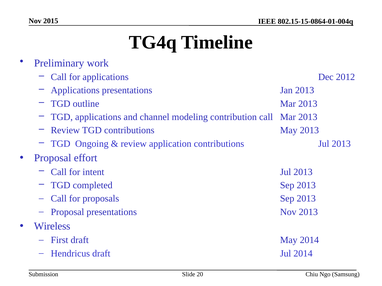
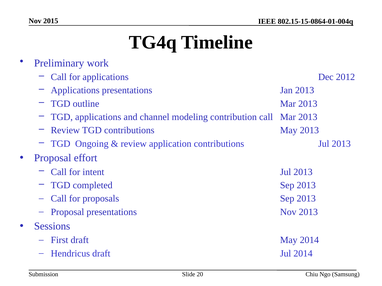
Wireless: Wireless -> Sessions (52, 227)
